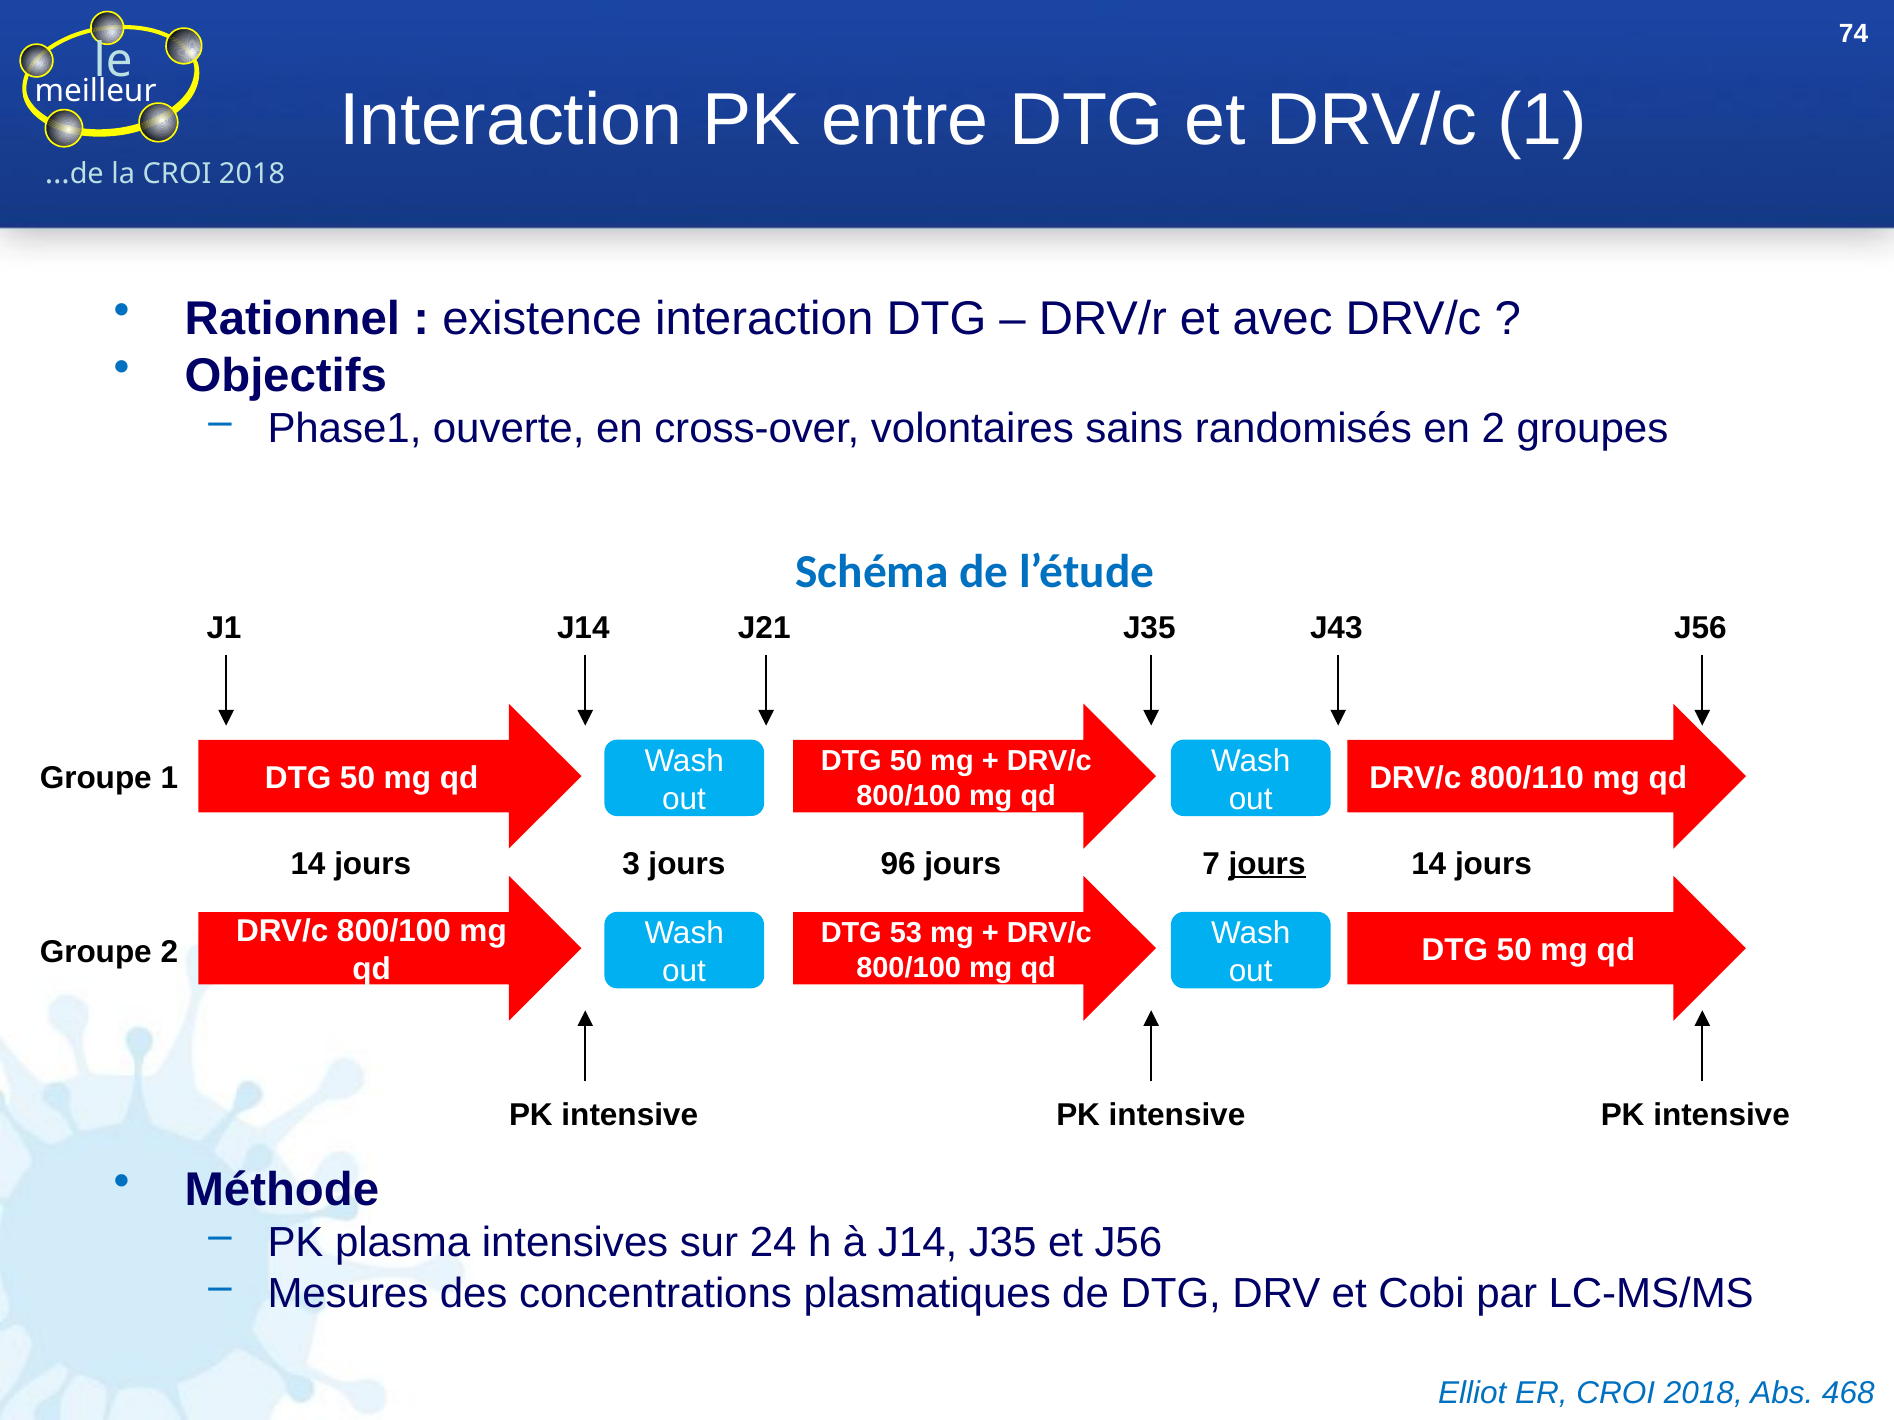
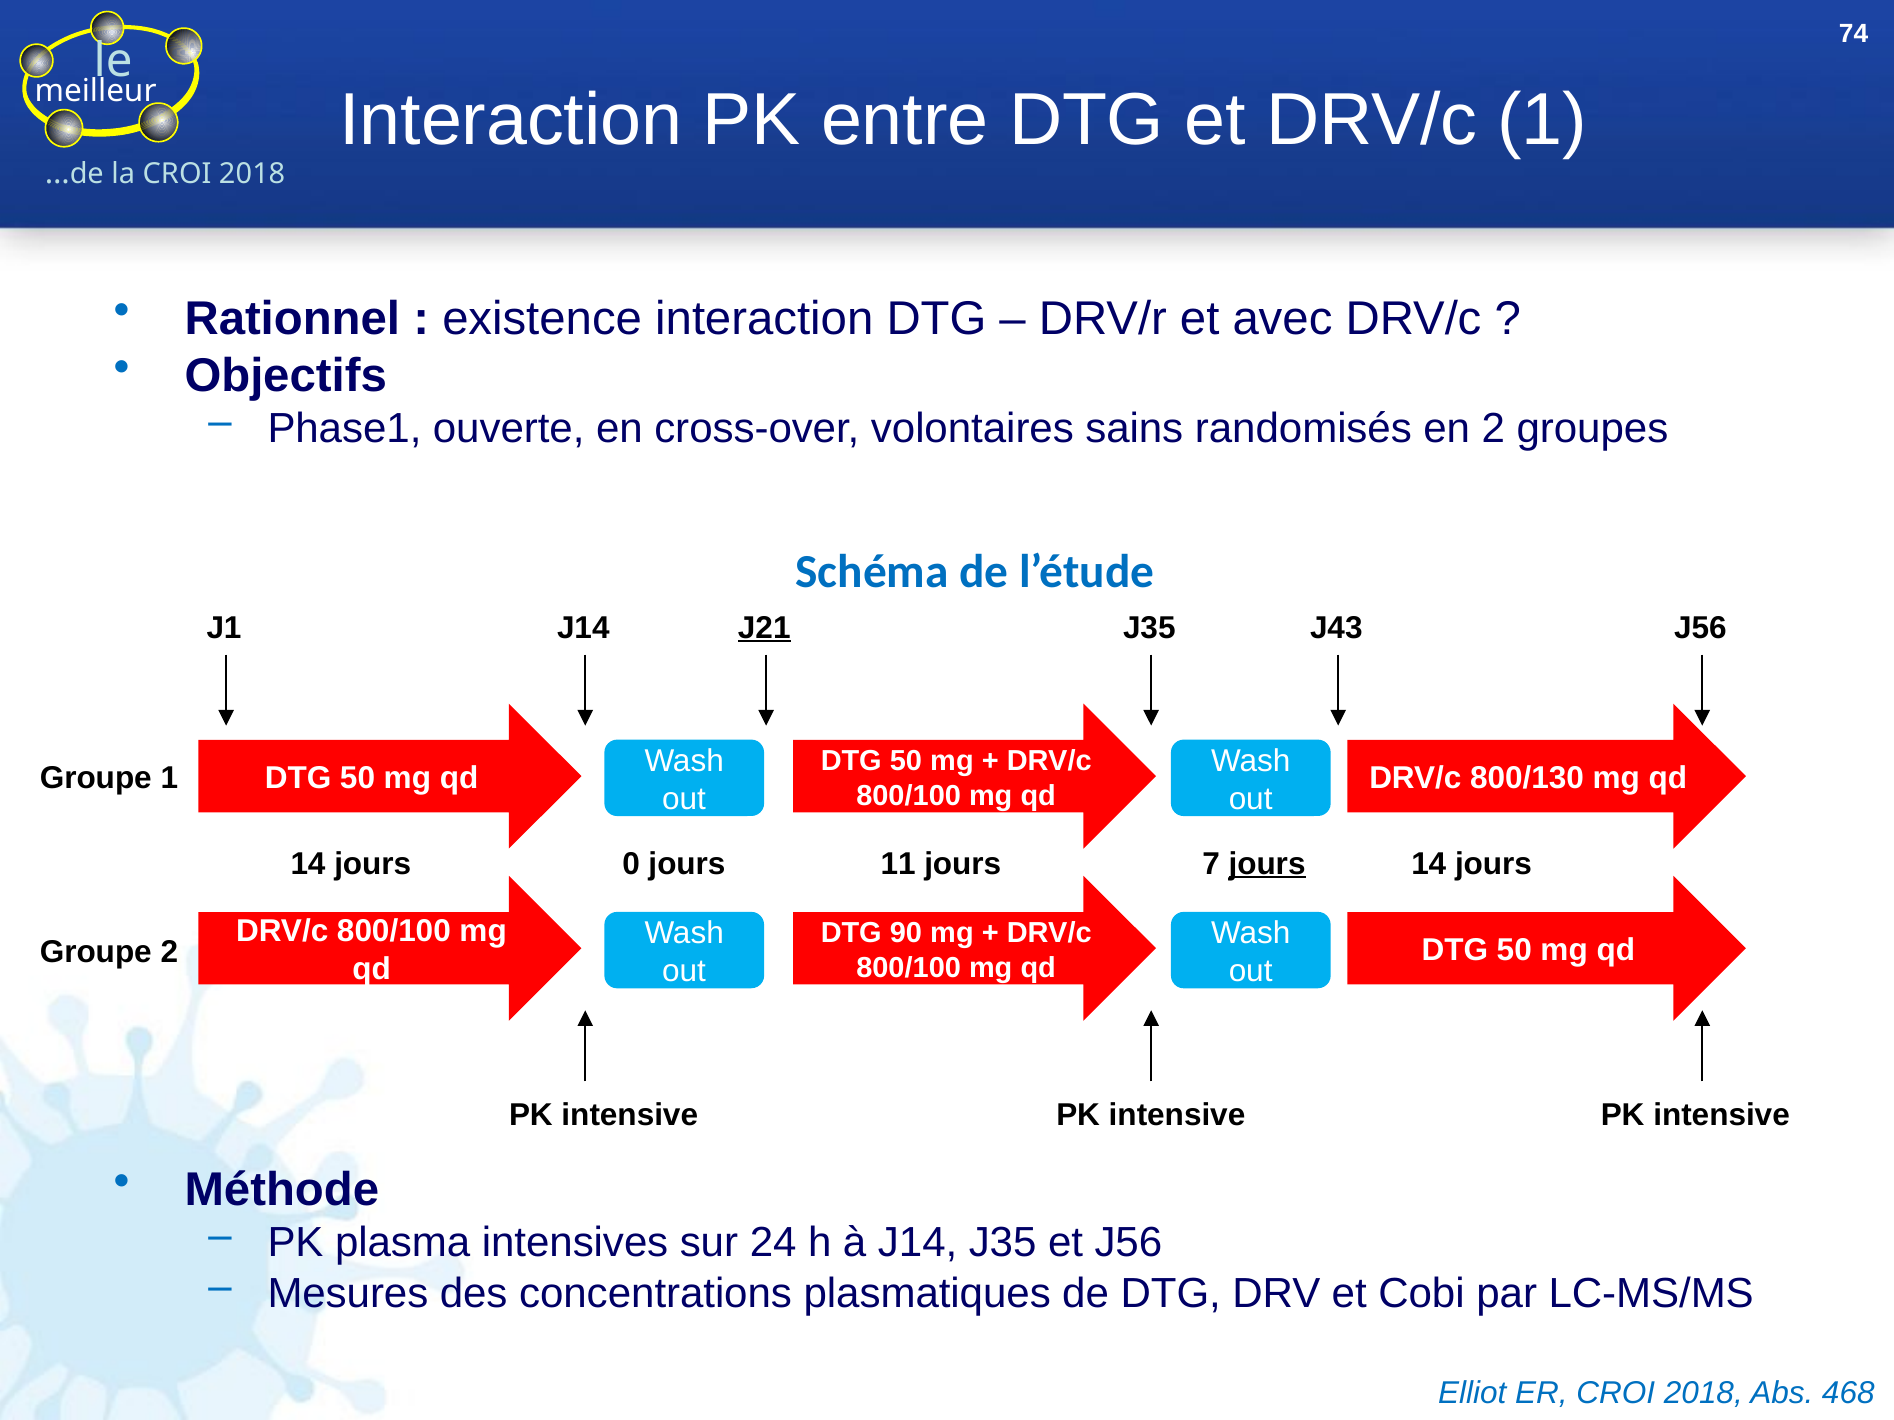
J21 underline: none -> present (764, 628)
800/110: 800/110 -> 800/130 (1527, 779)
3: 3 -> 0 (631, 864)
96: 96 -> 11 (898, 864)
53: 53 -> 90 (906, 933)
